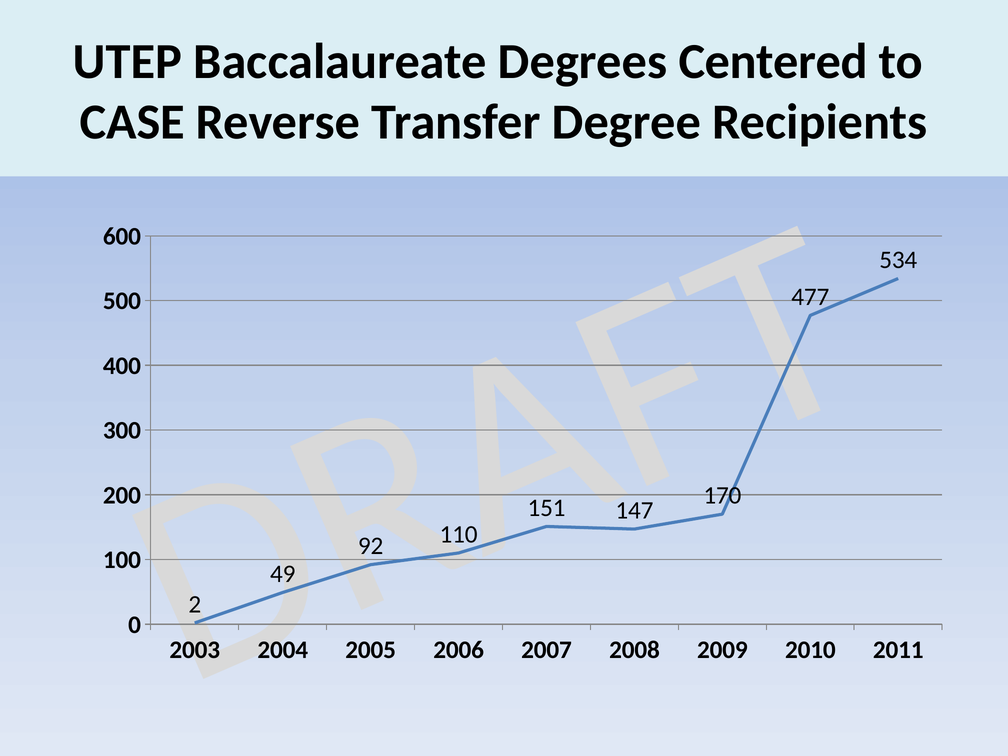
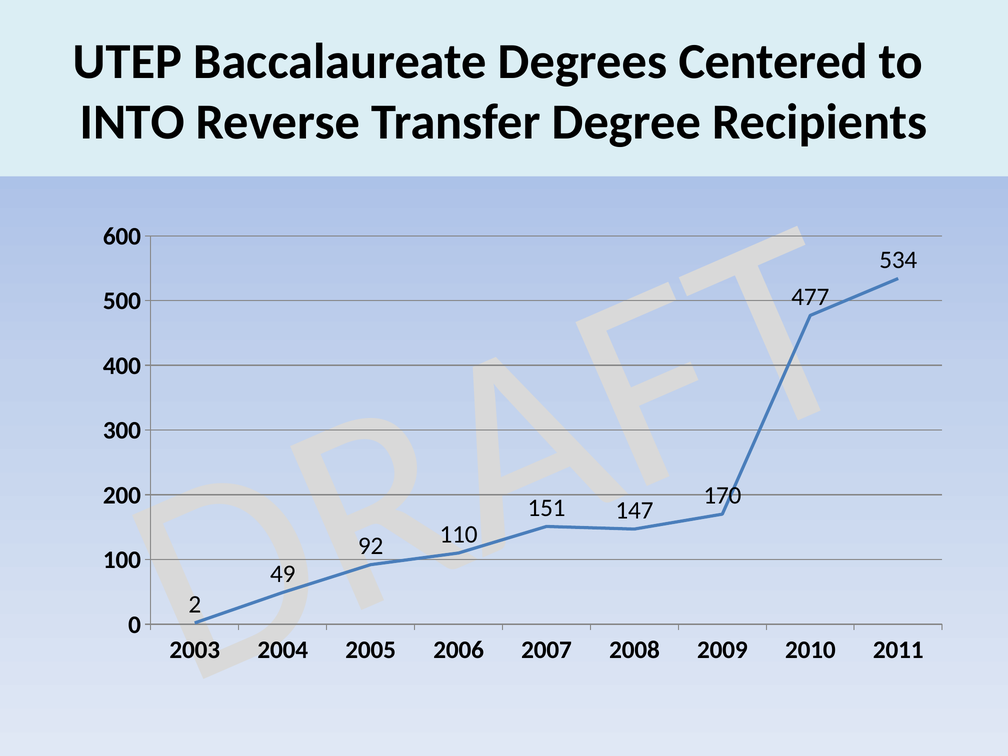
CASE: CASE -> INTO (132, 122)
